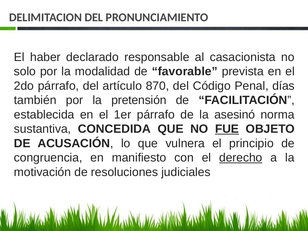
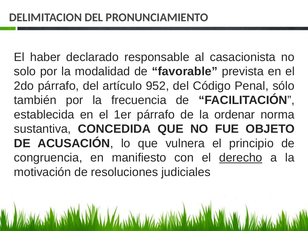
870: 870 -> 952 (157, 86)
días: días -> sólo (283, 86)
pretensión: pretensión -> frecuencia (139, 100)
asesinó: asesinó -> ordenar (235, 115)
FUE underline: present -> none (227, 129)
